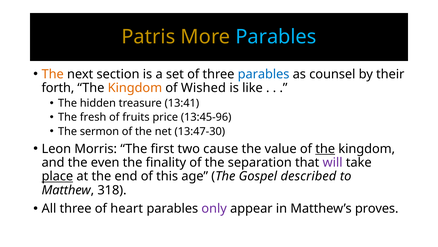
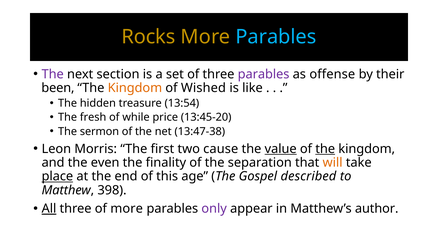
Patris: Patris -> Rocks (148, 37)
The colour: orange -> purple (53, 74)
parables colour: blue -> purple (264, 74)
counsel: counsel -> offense (332, 74)
forth: forth -> been (58, 88)
13:41: 13:41 -> 13:54 (182, 103)
fruits: fruits -> while (136, 117)
13:45-96: 13:45-96 -> 13:45-20 (206, 117)
13:47-30: 13:47-30 -> 13:47-38 (200, 131)
value underline: none -> present (281, 148)
will colour: purple -> orange (333, 162)
318: 318 -> 398 (112, 190)
All underline: none -> present (49, 208)
of heart: heart -> more (127, 208)
proves: proves -> author (377, 208)
